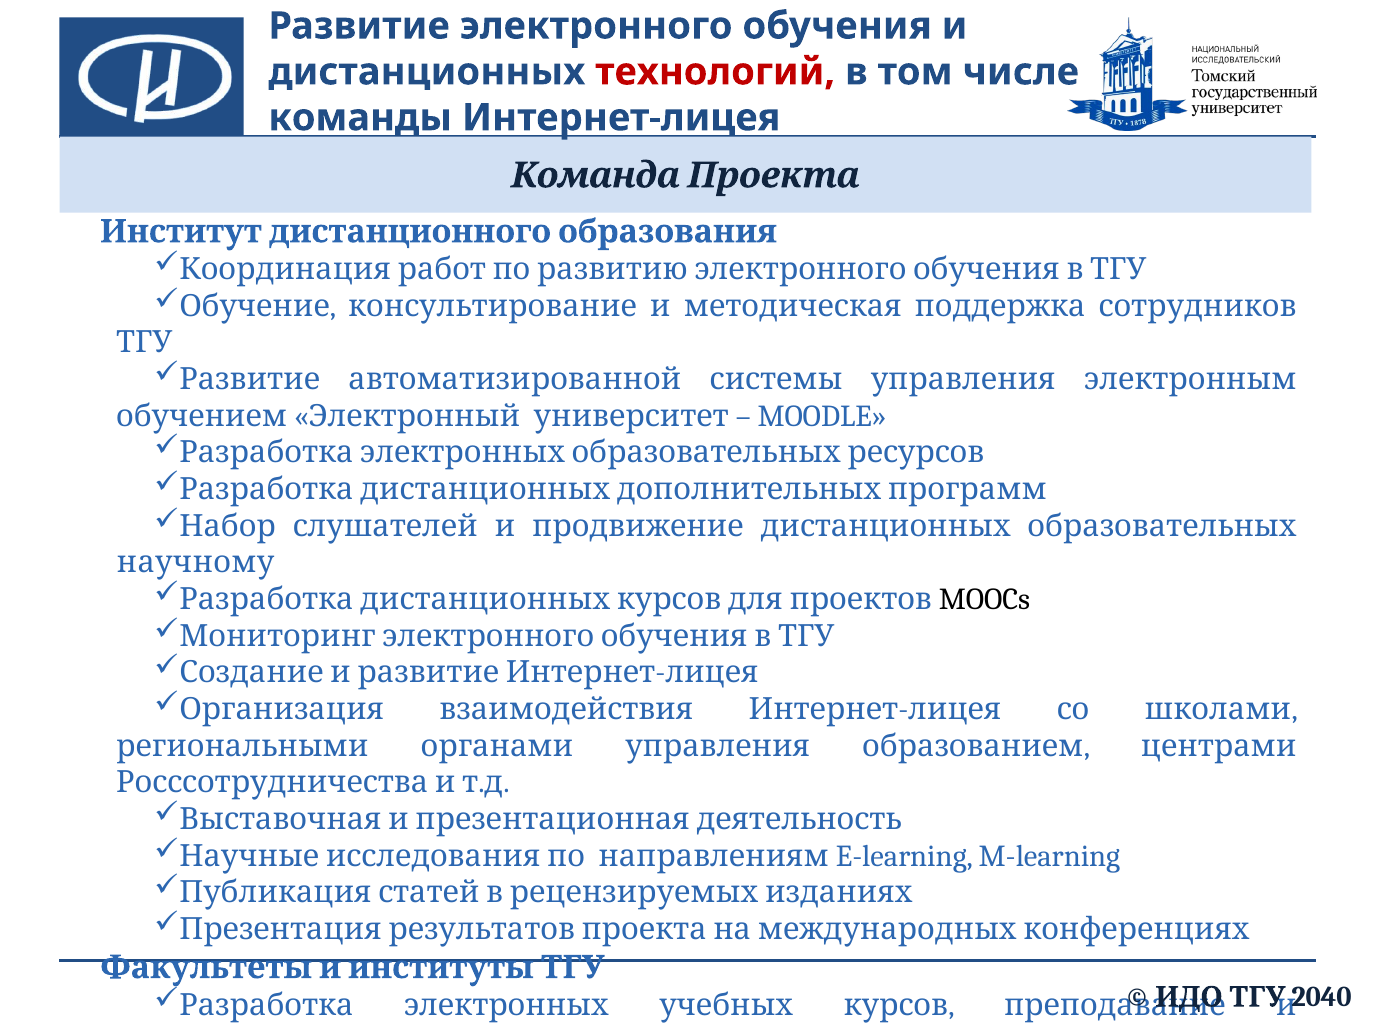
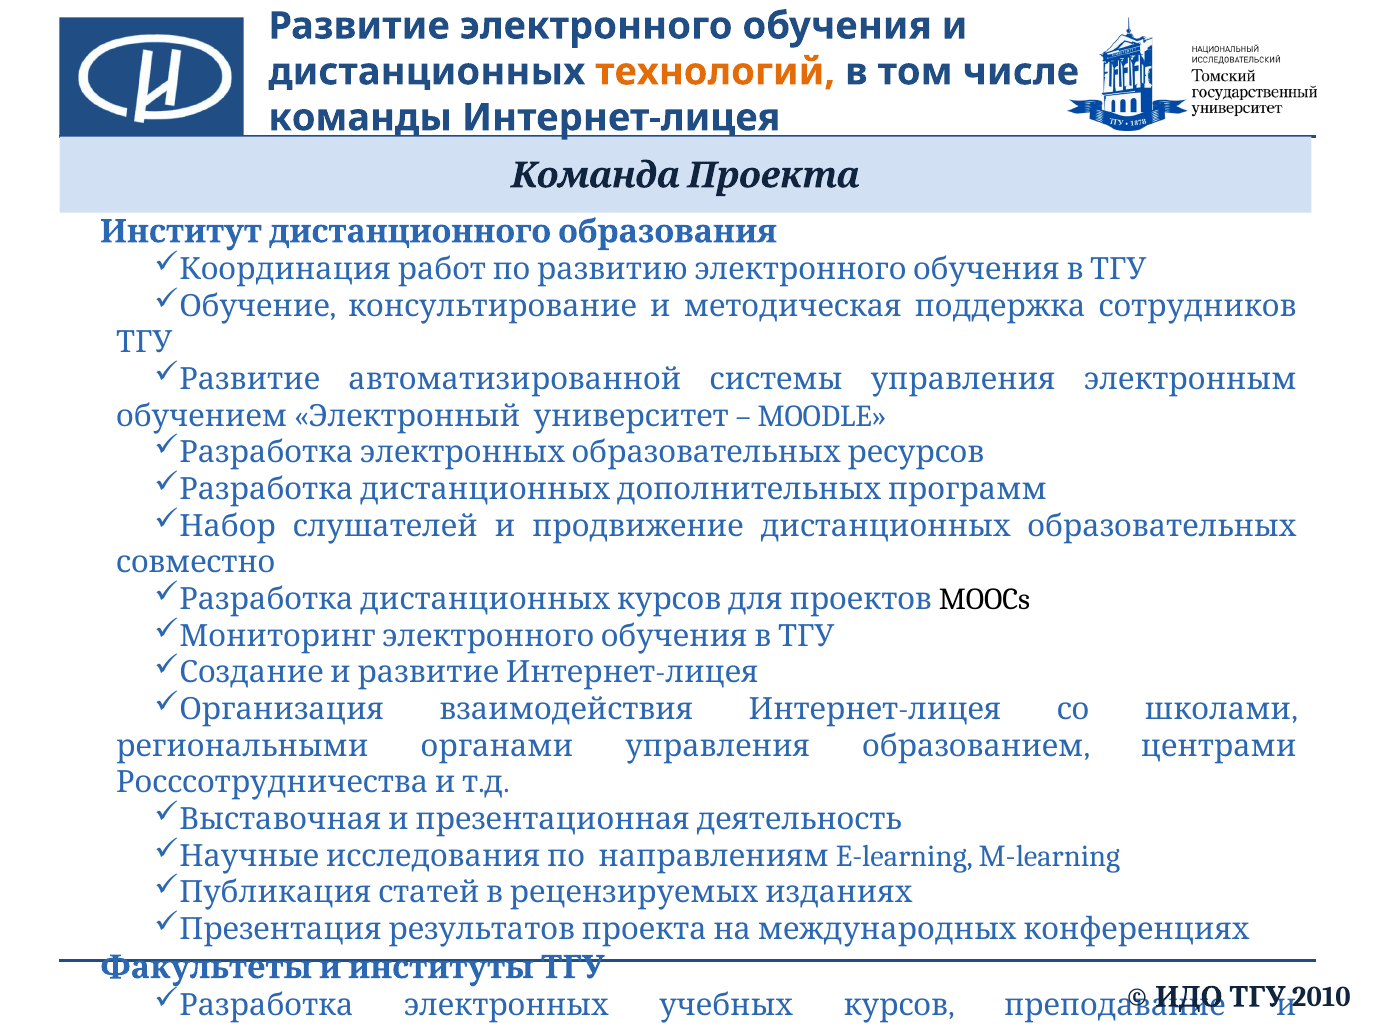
технологий colour: red -> orange (715, 72)
научному: научному -> совместно (196, 563)
2040: 2040 -> 2010 (1321, 997)
